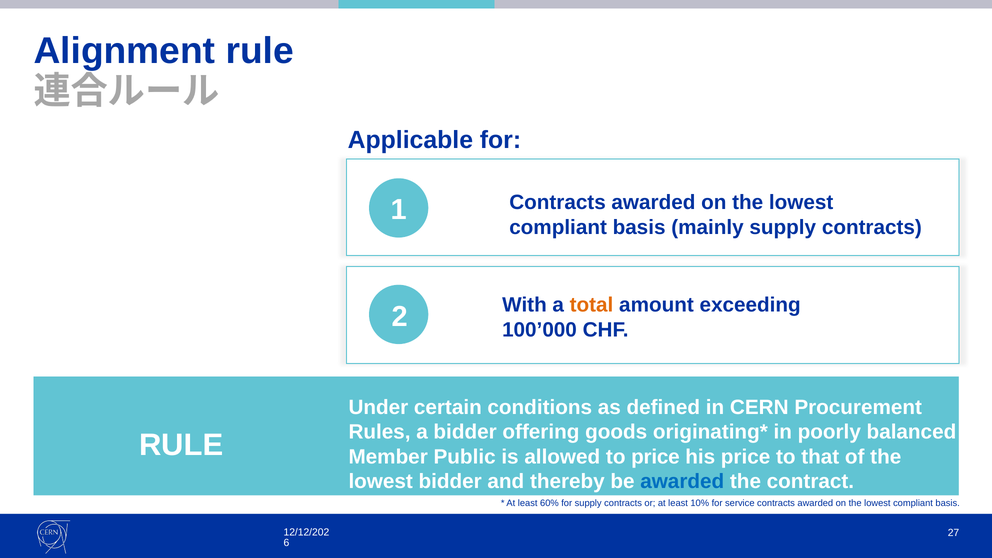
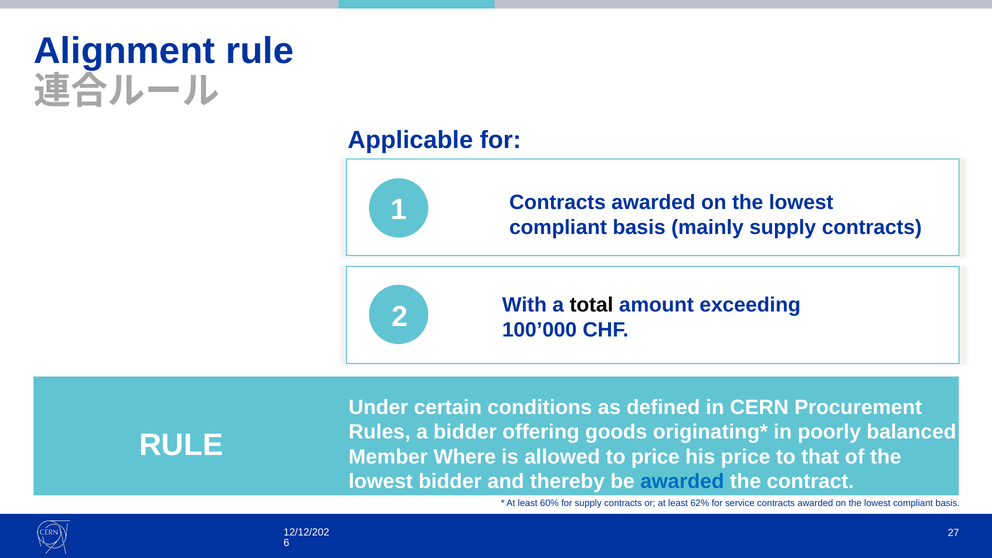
total colour: orange -> black (592, 305)
Public: Public -> Where (465, 457)
10%: 10% -> 62% (700, 503)
